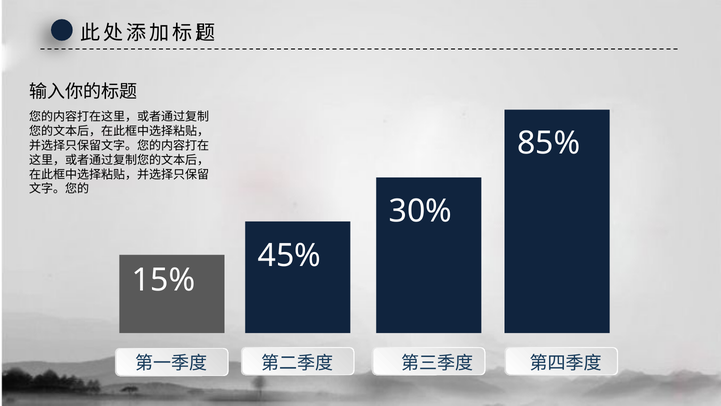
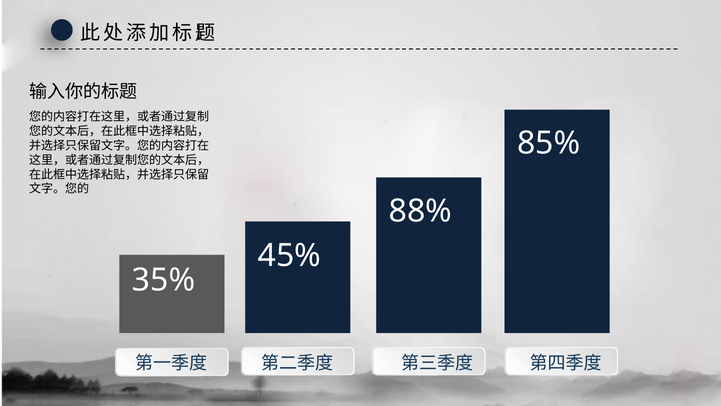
30%: 30% -> 88% (420, 211)
15%: 15% -> 35% (164, 280)
